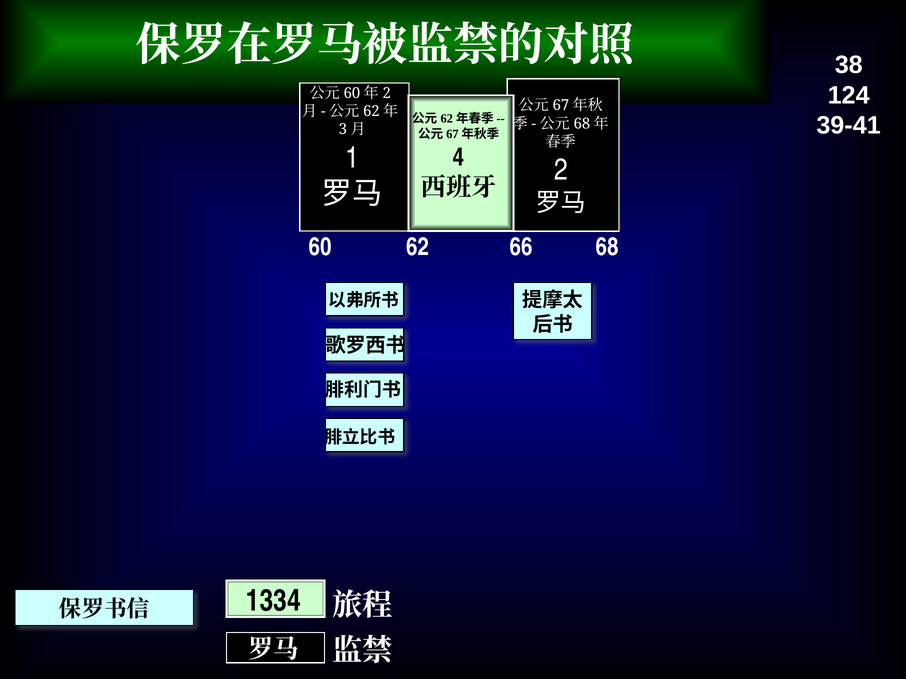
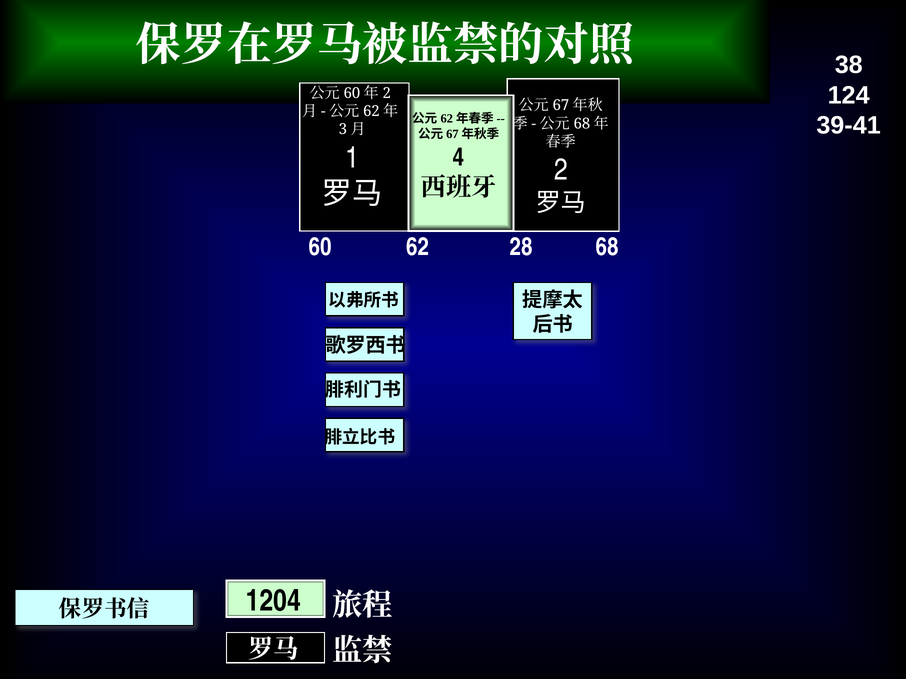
66: 66 -> 28 (521, 247)
1334: 1334 -> 1204 (273, 601)
